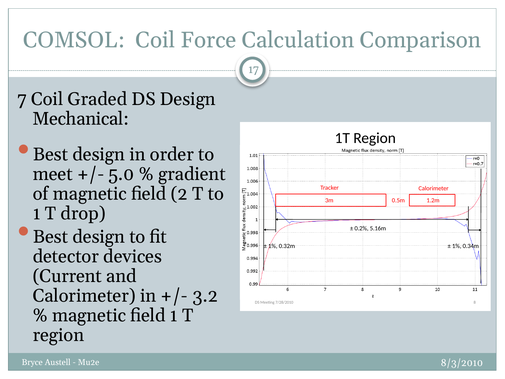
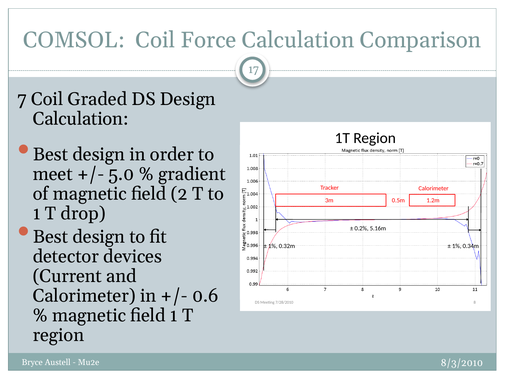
Mechanical: Mechanical -> Calculation (81, 119)
3.2: 3.2 -> 0.6 (205, 296)
